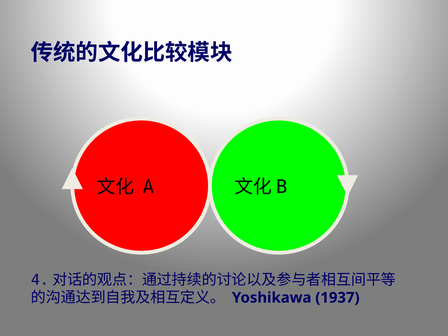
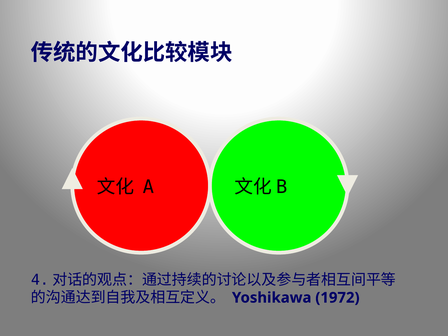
1937: 1937 -> 1972 (337, 298)
